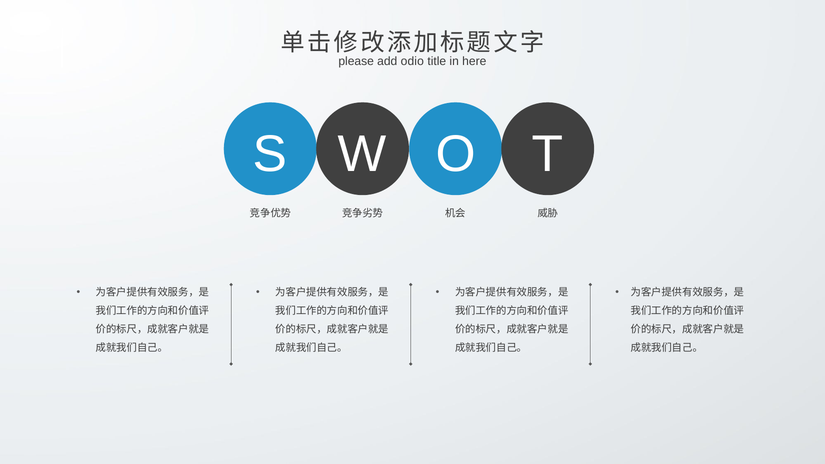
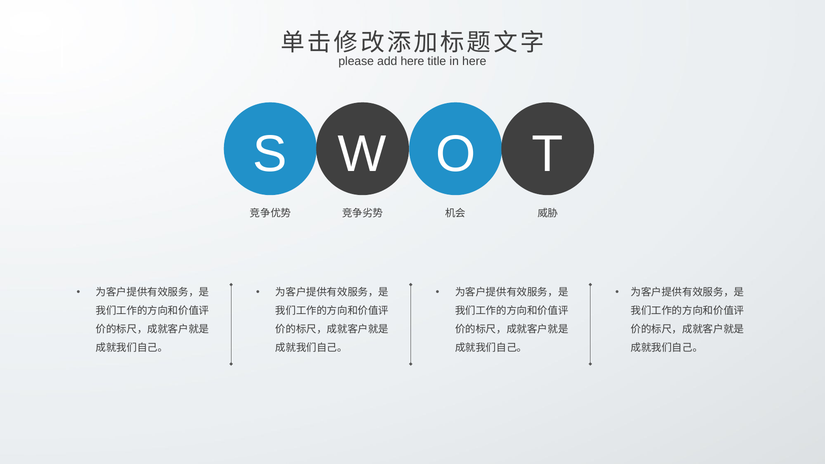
add odio: odio -> here (412, 61)
